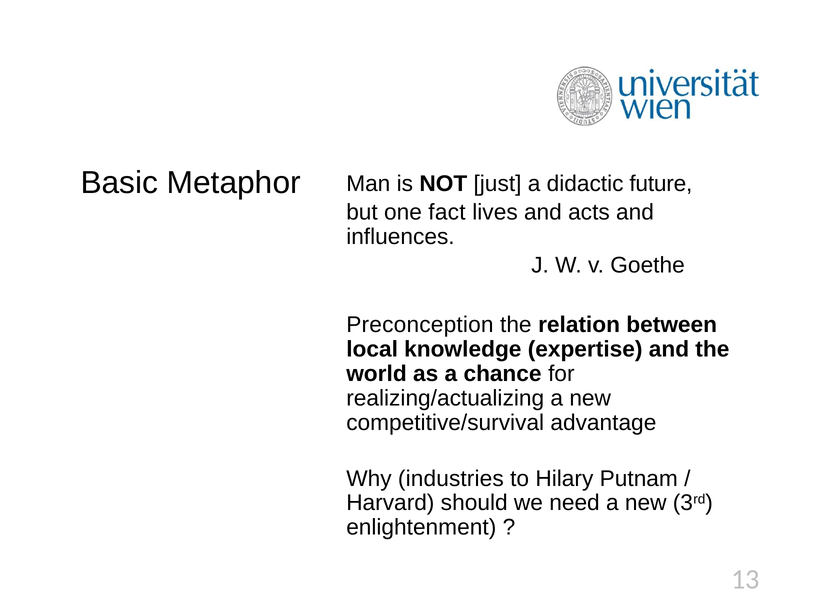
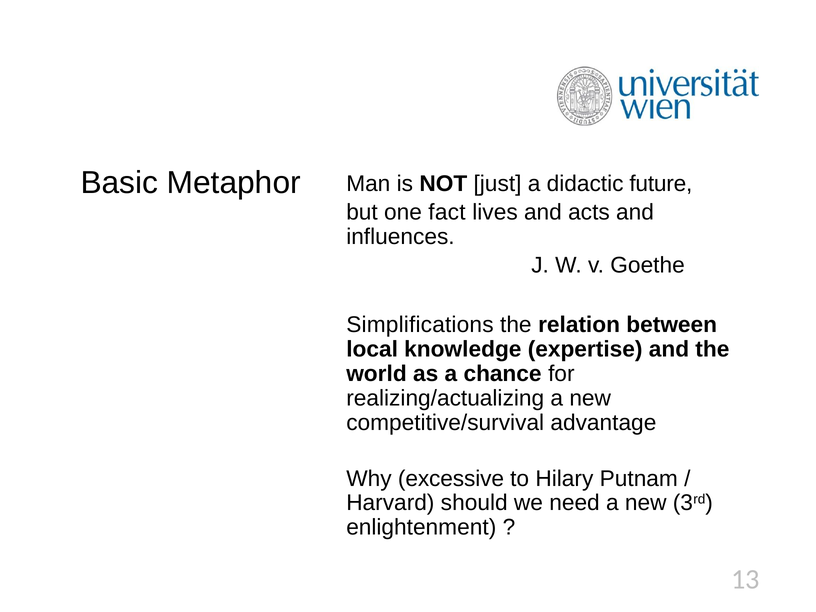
Preconception: Preconception -> Simplifications (420, 325)
industries: industries -> excessive (451, 479)
